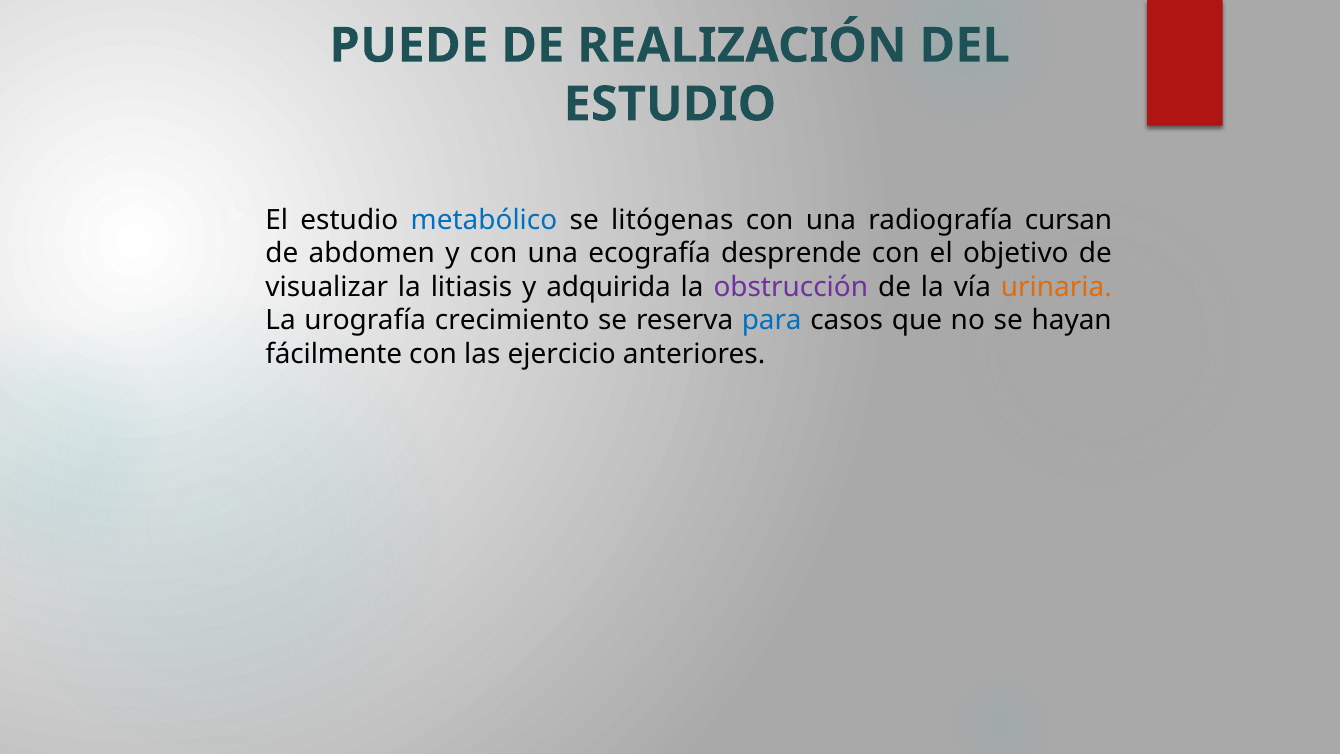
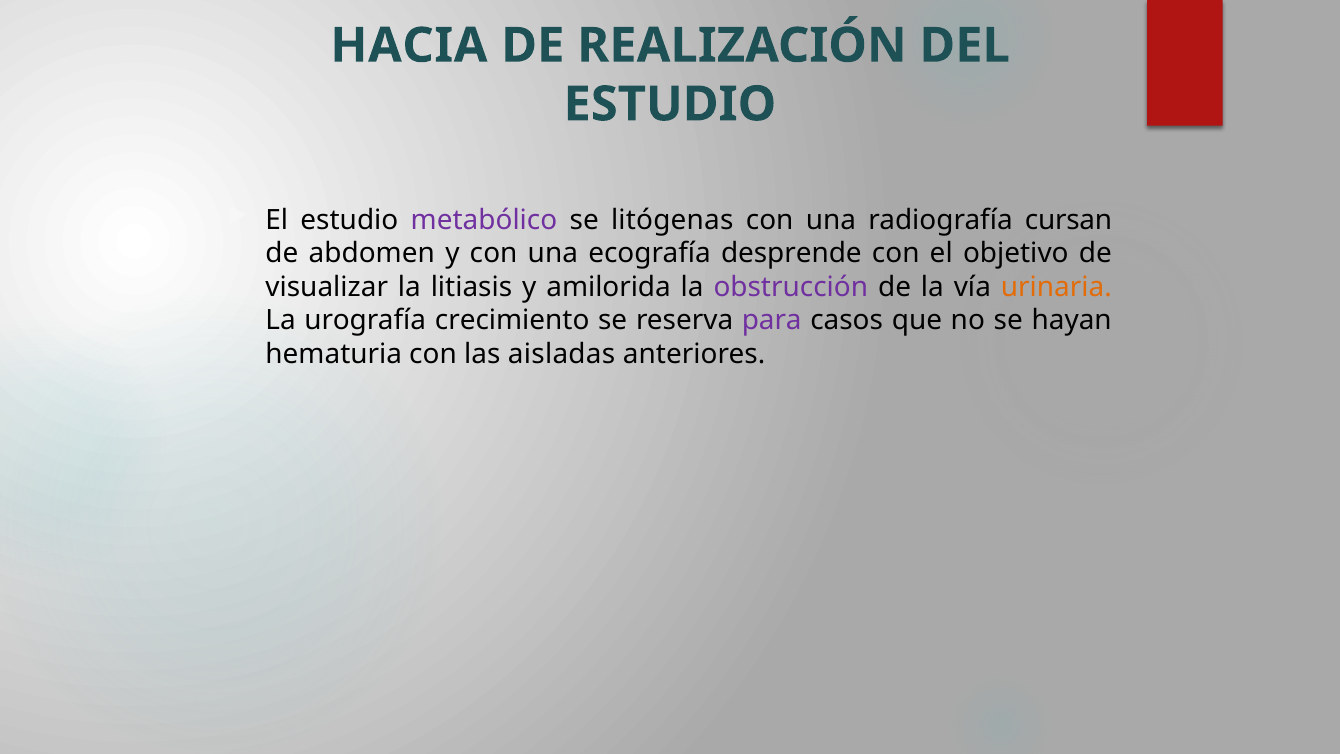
PUEDE: PUEDE -> HACIA (409, 46)
metabólico colour: blue -> purple (484, 220)
adquirida: adquirida -> amilorida (609, 287)
para colour: blue -> purple (772, 321)
fácilmente: fácilmente -> hematuria (334, 354)
ejercicio: ejercicio -> aisladas (562, 354)
